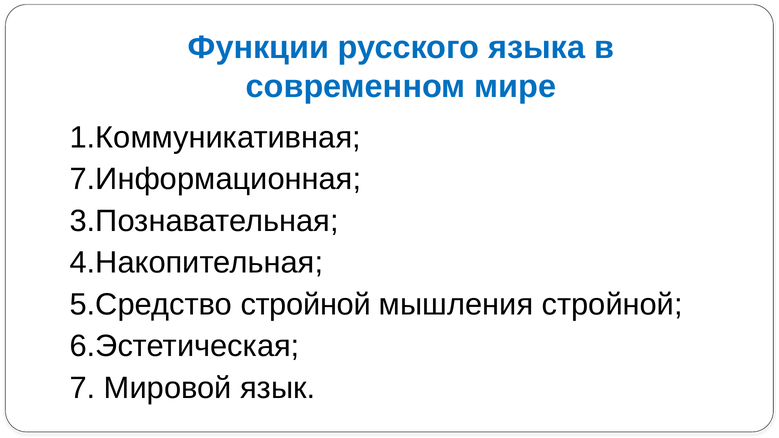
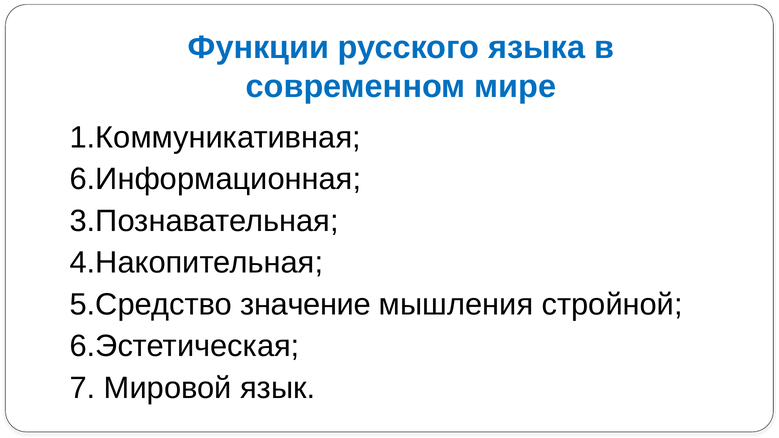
7.Информационная: 7.Информационная -> 6.Информационная (215, 179)
5.Средство стройной: стройной -> значение (306, 305)
